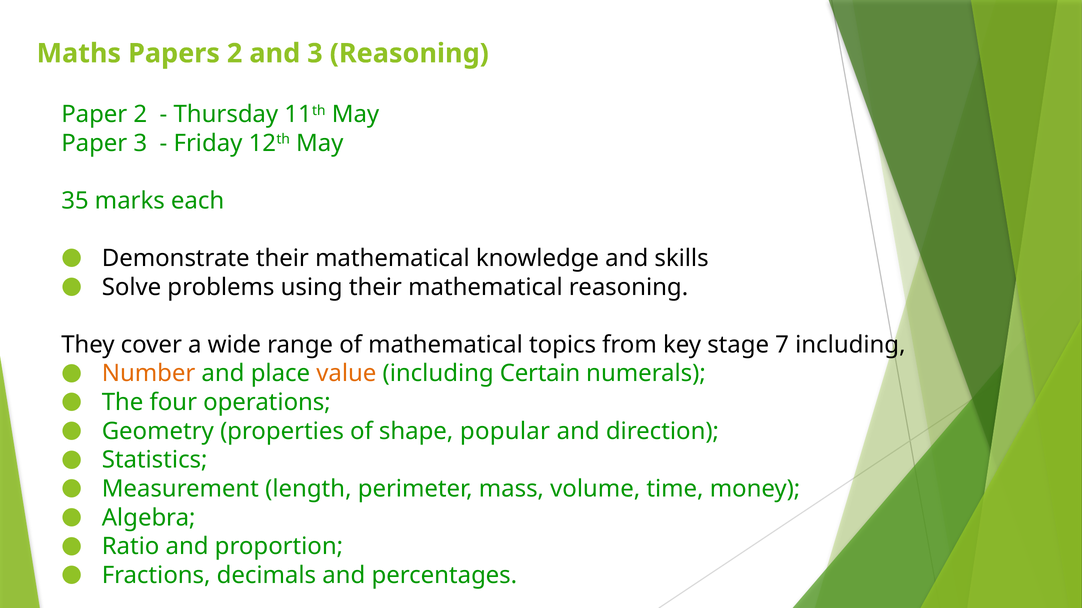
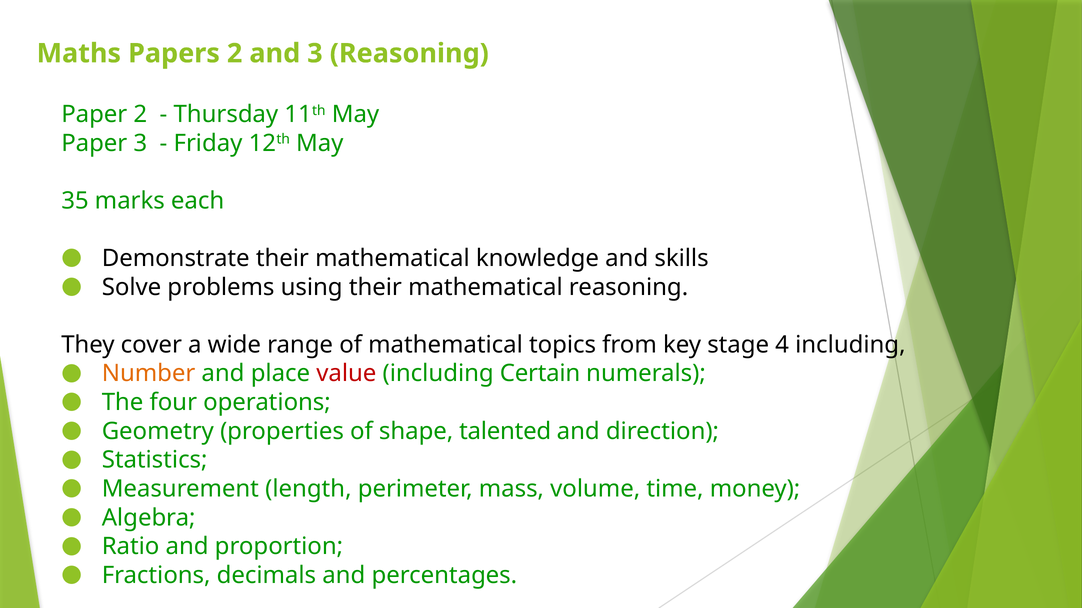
7: 7 -> 4 (782, 345)
value colour: orange -> red (346, 374)
popular: popular -> talented (505, 432)
